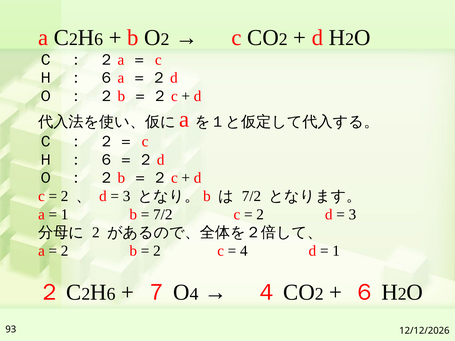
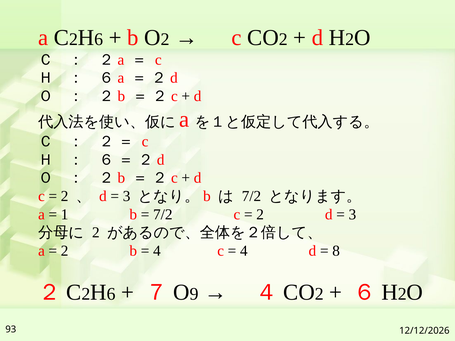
2: 2 -> 4 (157, 251)
1: 1 -> 8 (336, 251)
4: 4 -> 9 (194, 294)
